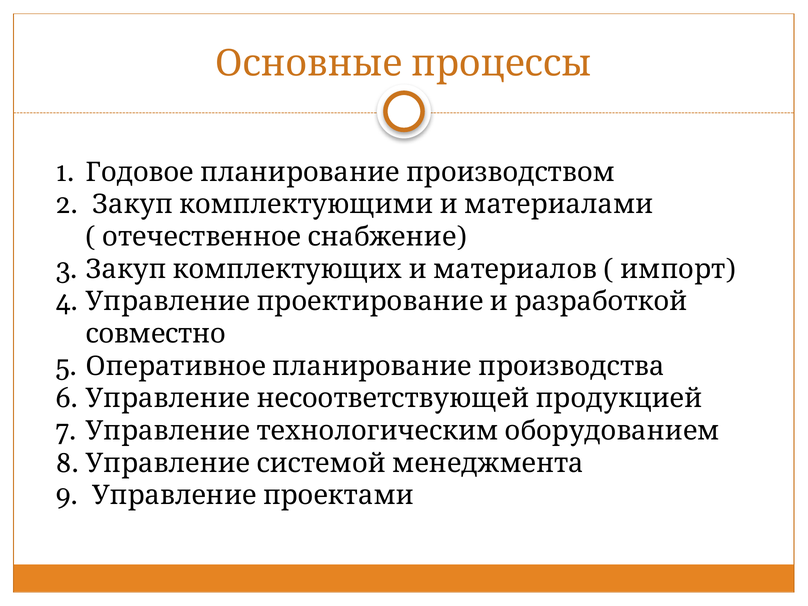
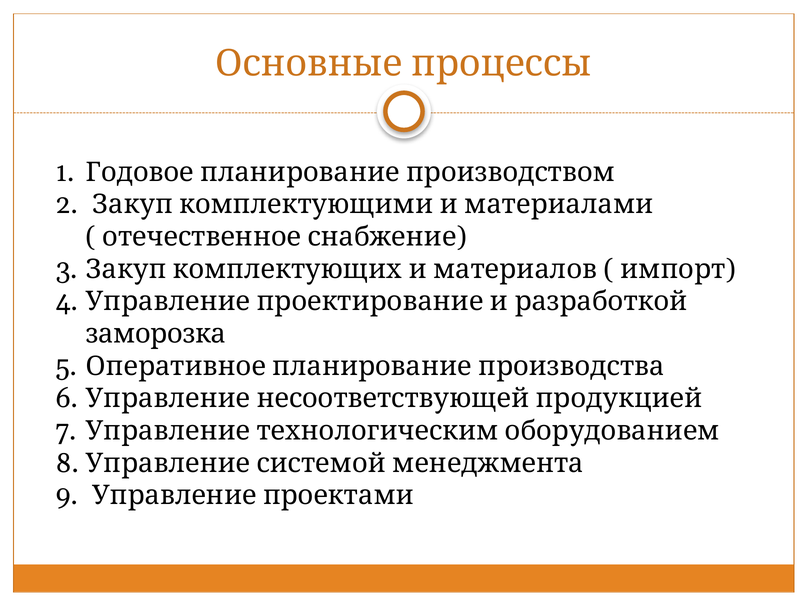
совместно: совместно -> заморозка (156, 334)
